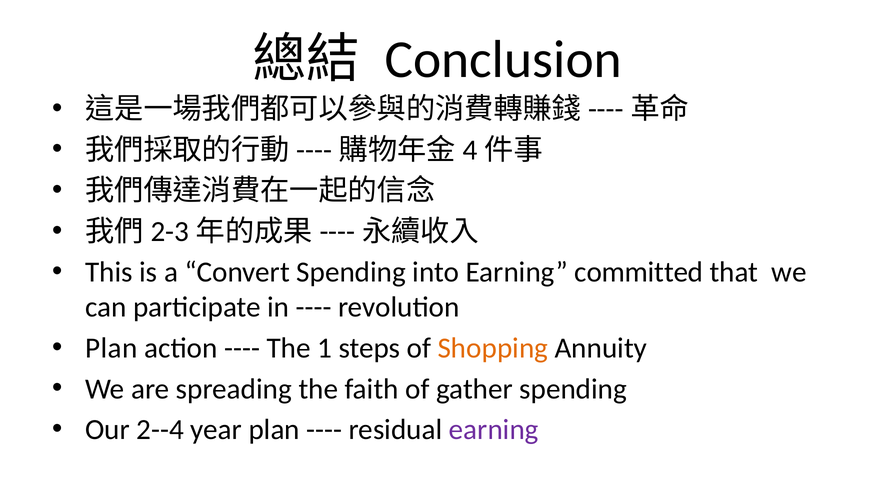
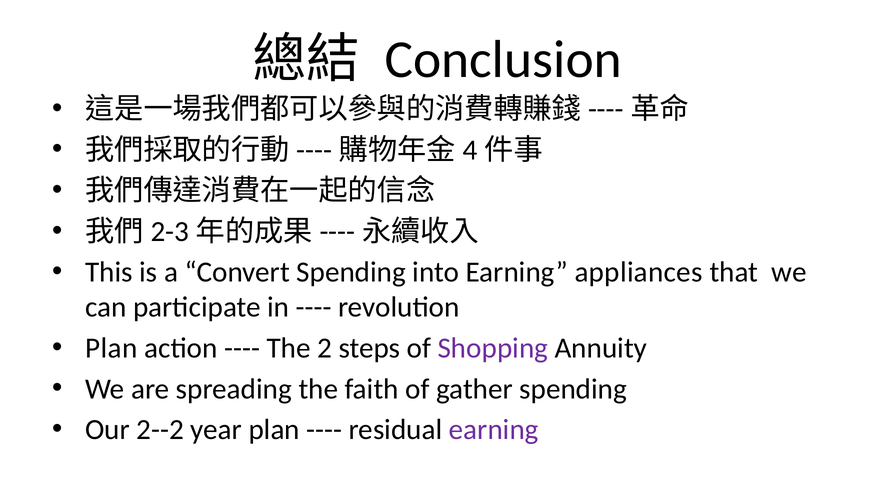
committed: committed -> appliances (639, 272)
1: 1 -> 2 (325, 348)
Shopping colour: orange -> purple (493, 348)
2--4: 2--4 -> 2--2 (160, 430)
